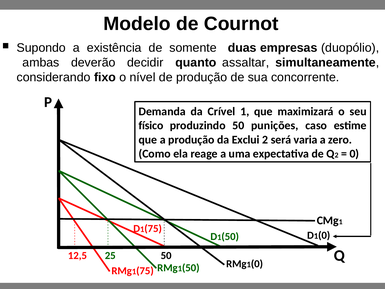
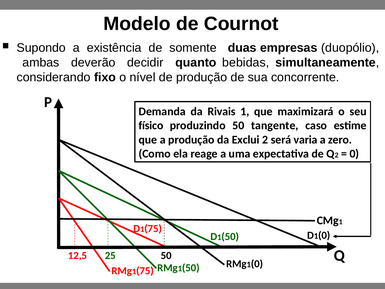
assaltar: assaltar -> bebidas (246, 63)
Crível: Crível -> Rivais (222, 111)
punições: punições -> tangente (275, 125)
